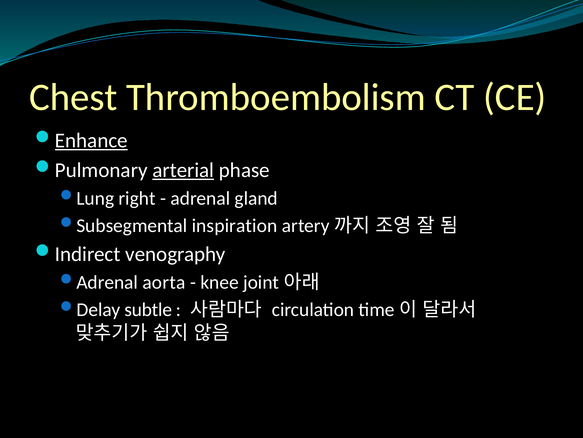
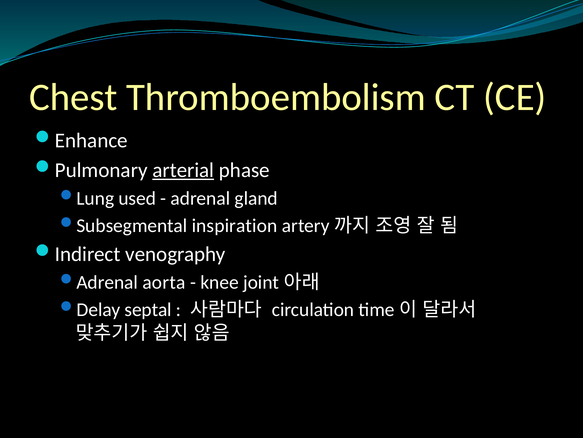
Enhance underline: present -> none (91, 140)
right: right -> used (137, 198)
subtle: subtle -> septal (148, 309)
